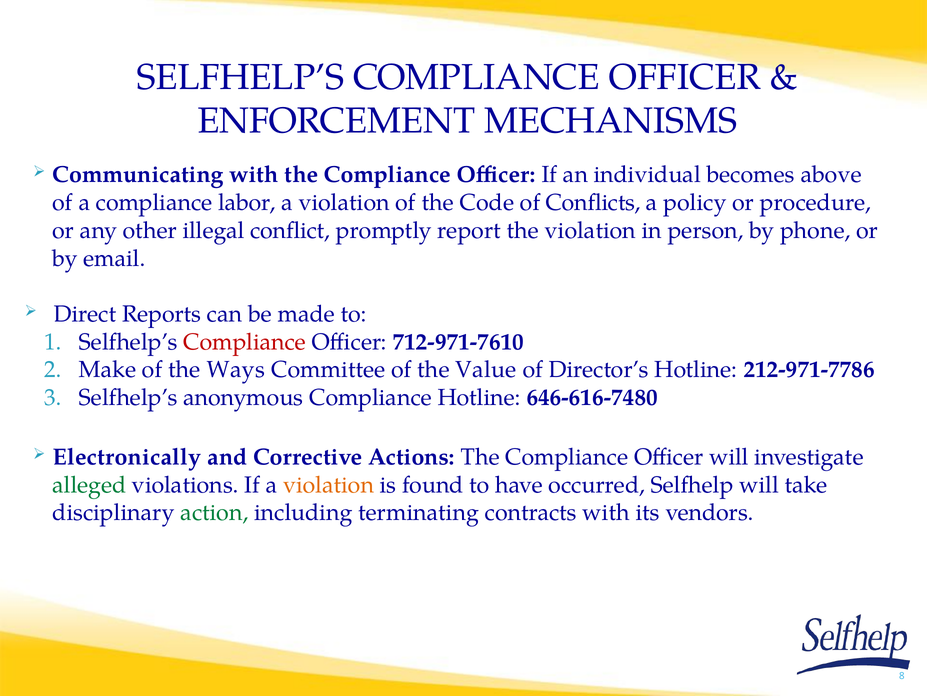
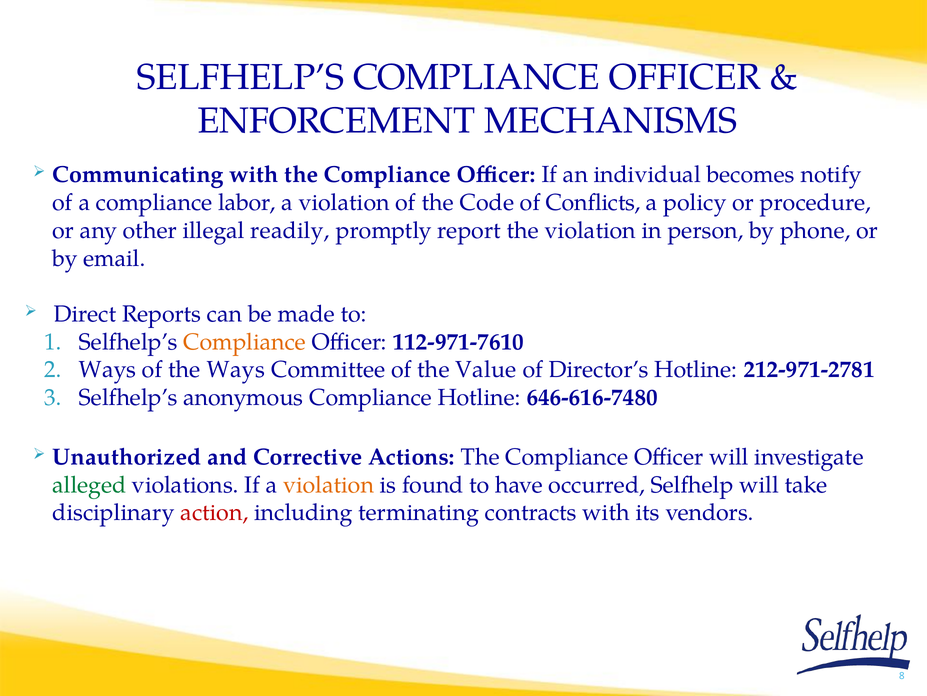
above: above -> notify (831, 175)
conflict: conflict -> readily (290, 230)
Compliance colour: red -> orange (245, 342)
712-971-7610: 712-971-7610 -> 112-971-7610 (458, 342)
Make: Make -> Ways (108, 369)
212-971-7786: 212-971-7786 -> 212-971-2781 (809, 369)
Electronically: Electronically -> Unauthorized (127, 457)
action colour: green -> red (214, 512)
